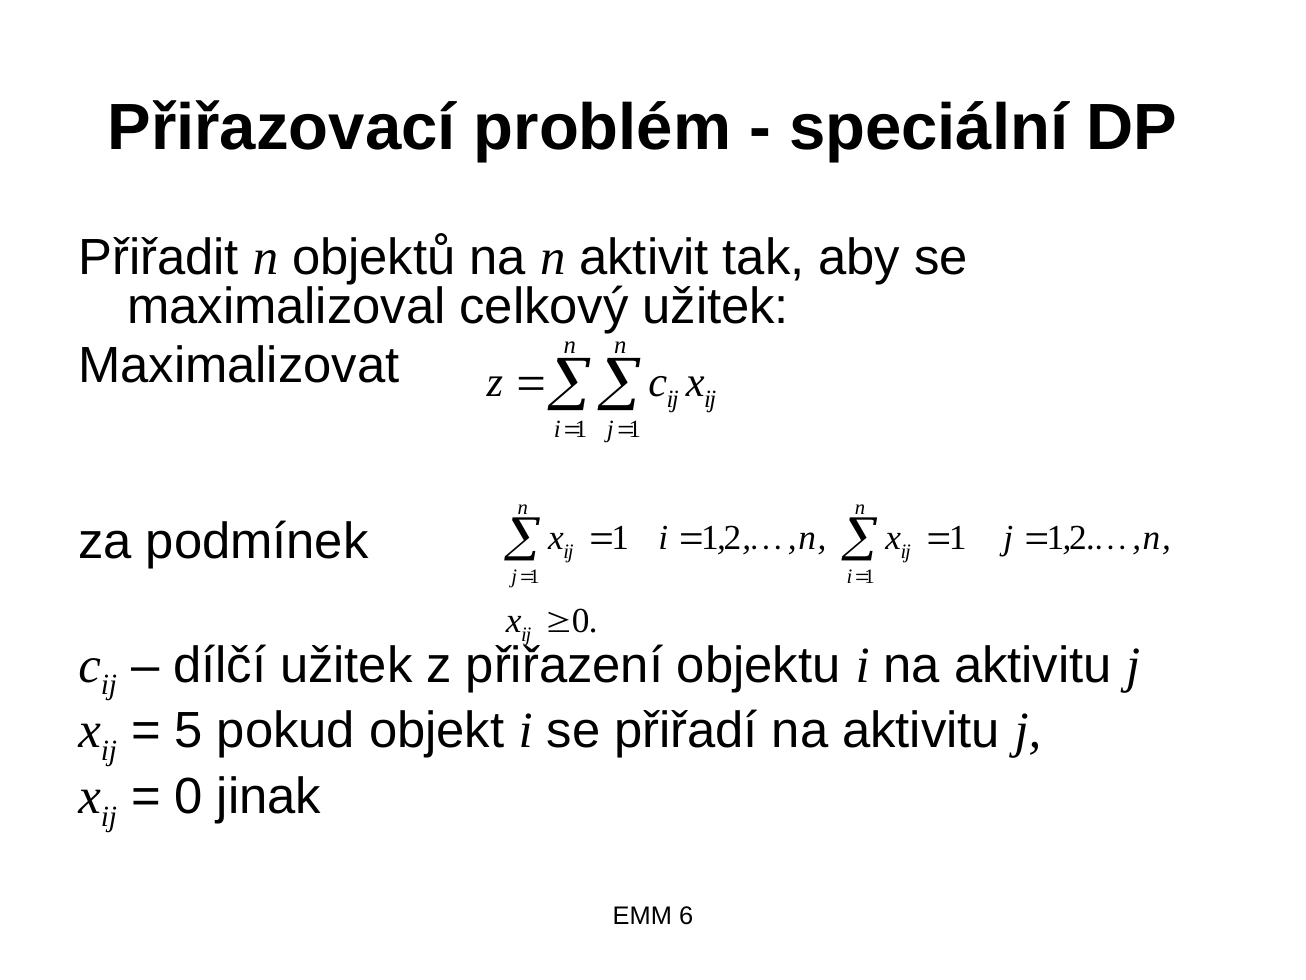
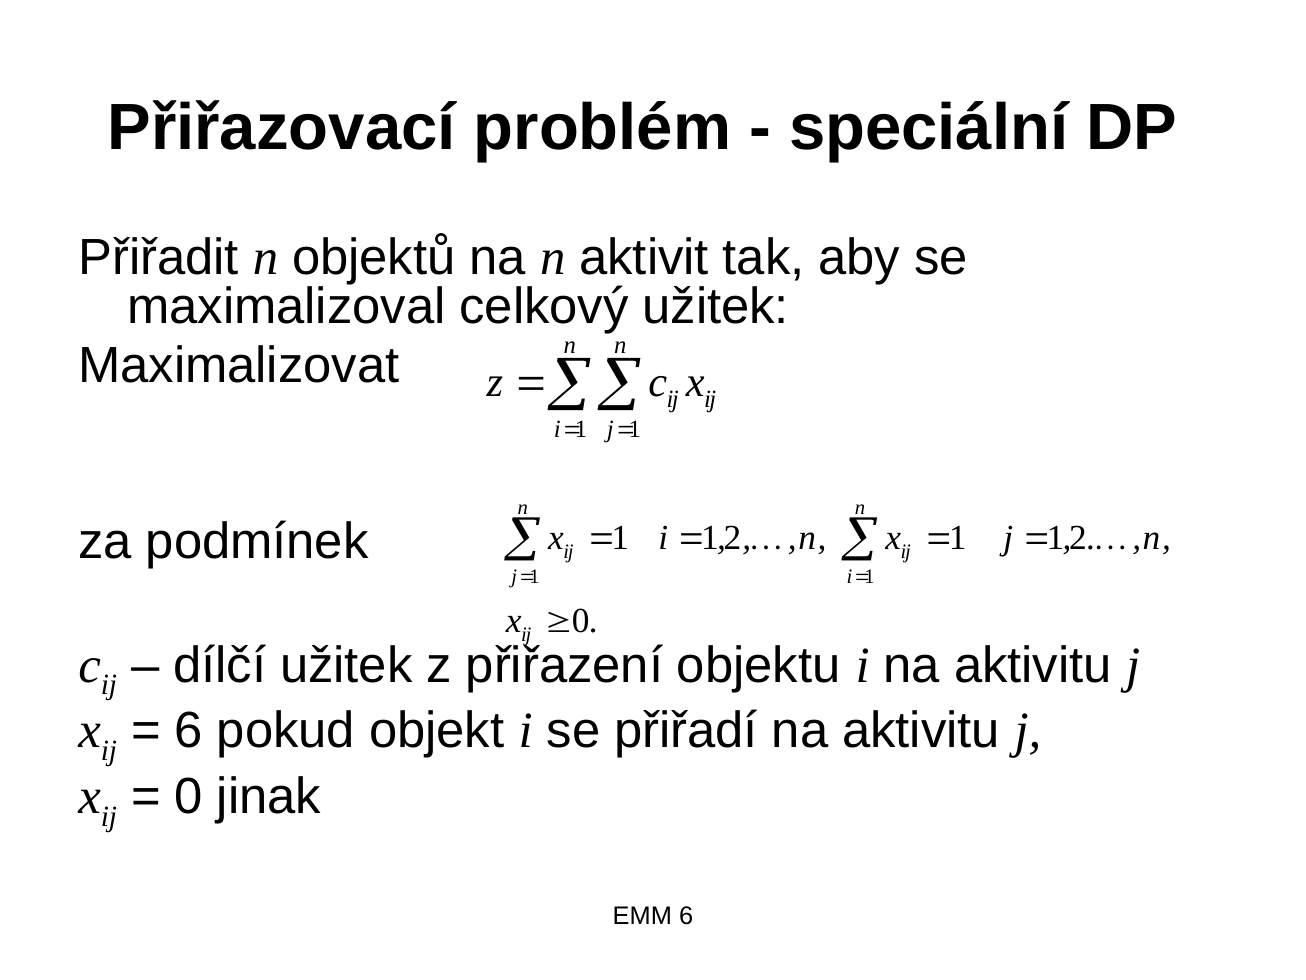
5: 5 -> 6 (189, 731)
